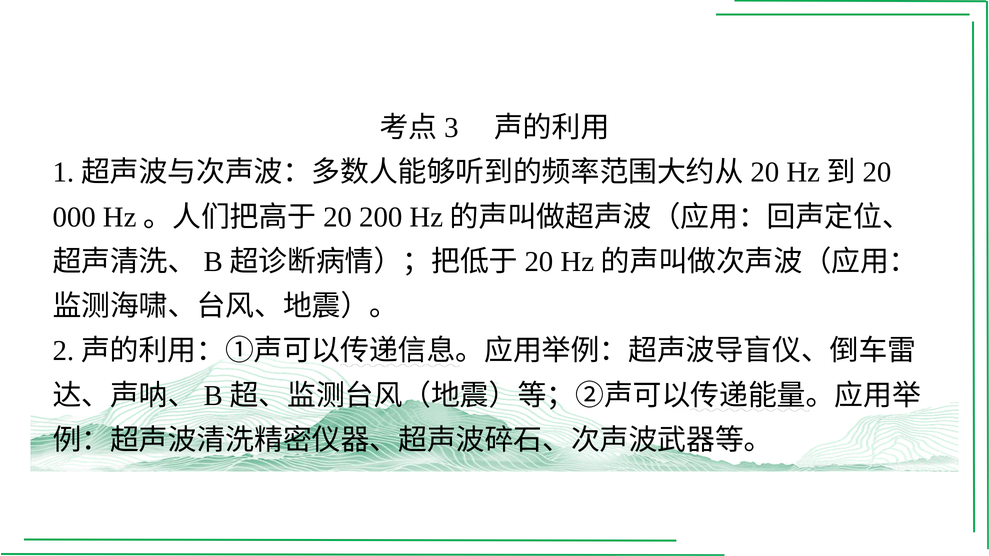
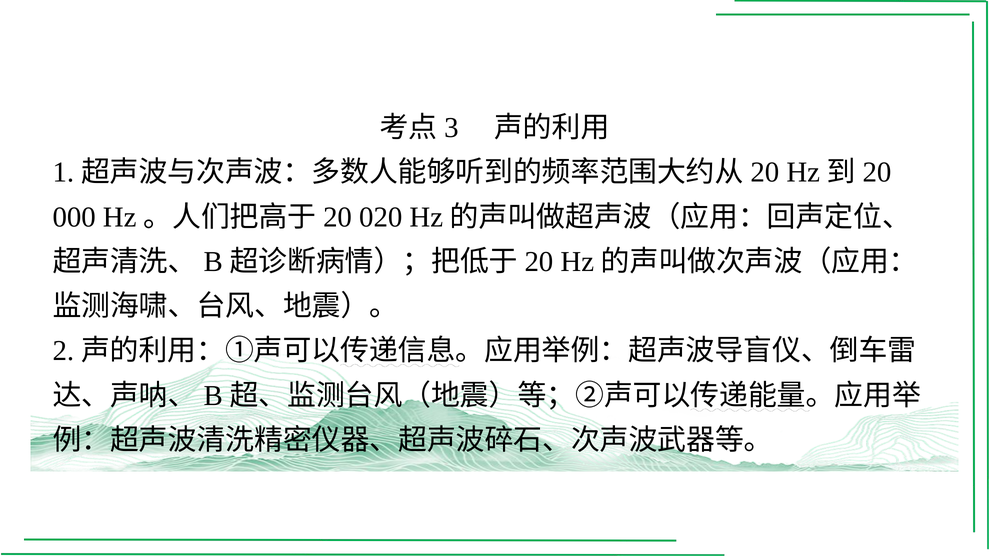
200: 200 -> 020 (381, 217)
